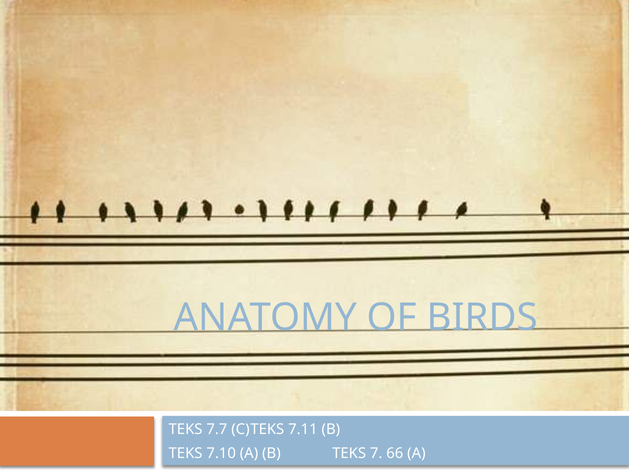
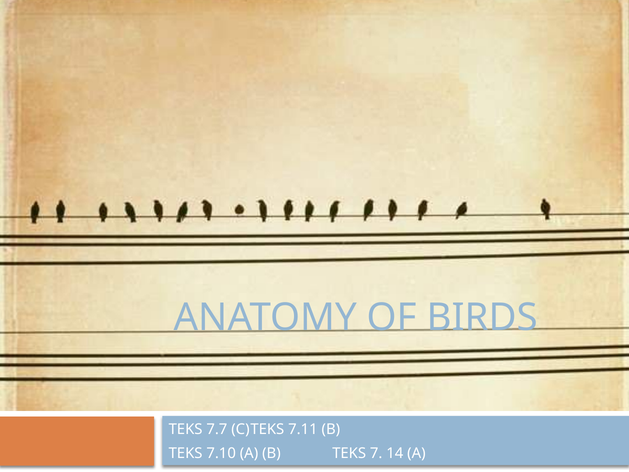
66: 66 -> 14 (395, 453)
